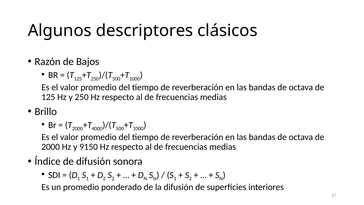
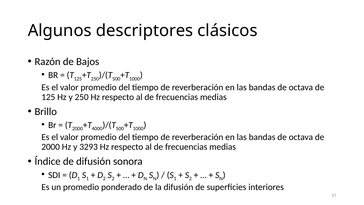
9150: 9150 -> 3293 (89, 147)
